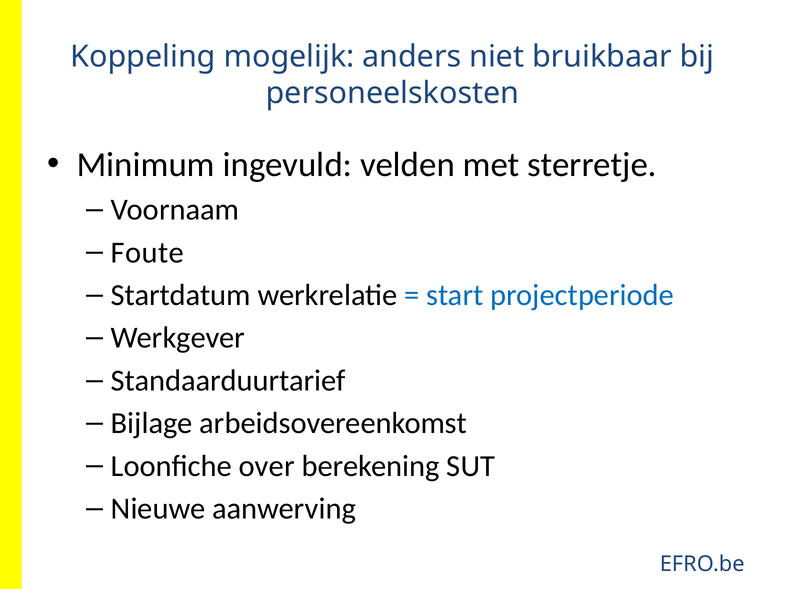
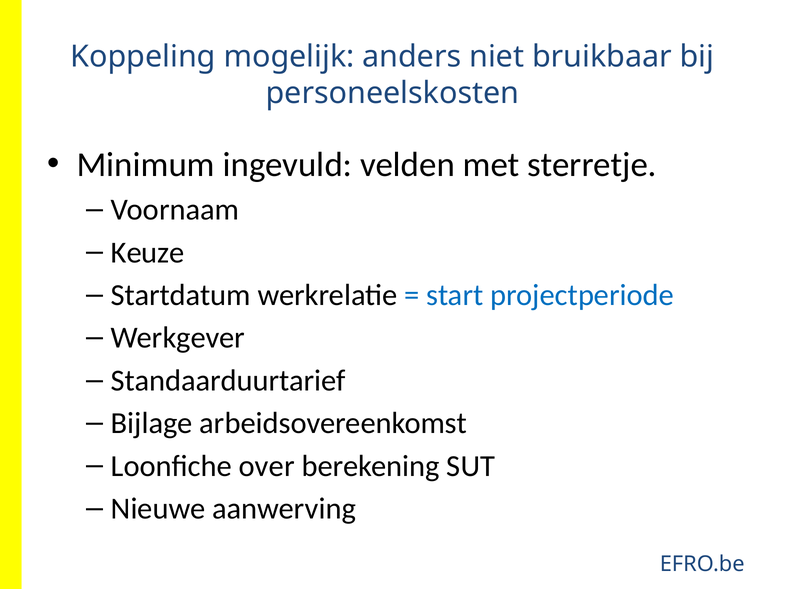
Foute: Foute -> Keuze (148, 252)
